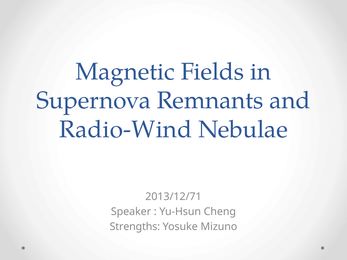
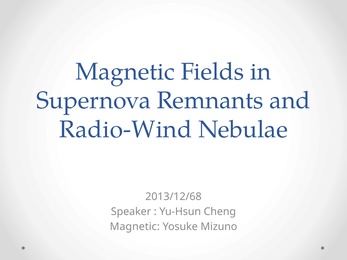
2013/12/71: 2013/12/71 -> 2013/12/68 (173, 197)
Strengths: Strengths -> Magnetic (135, 227)
